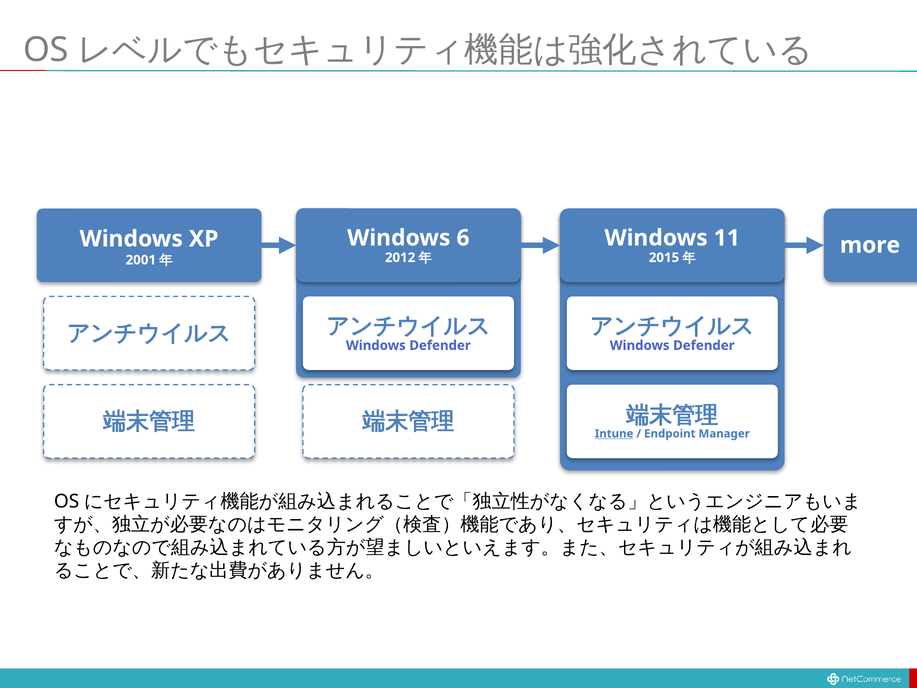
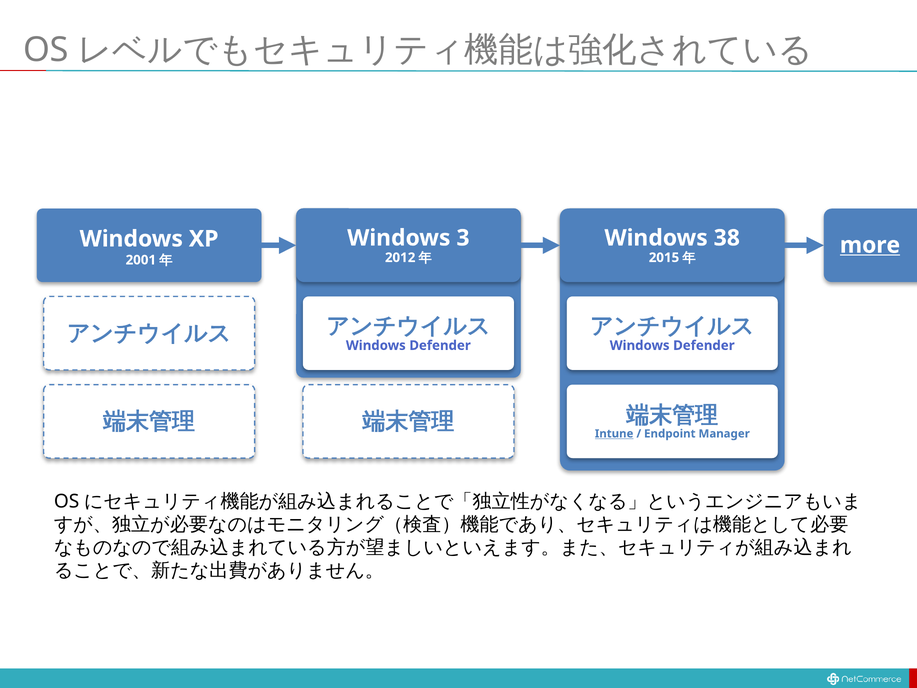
6: 6 -> 3 (463, 238)
11: 11 -> 38 (727, 238)
more underline: none -> present (870, 245)
